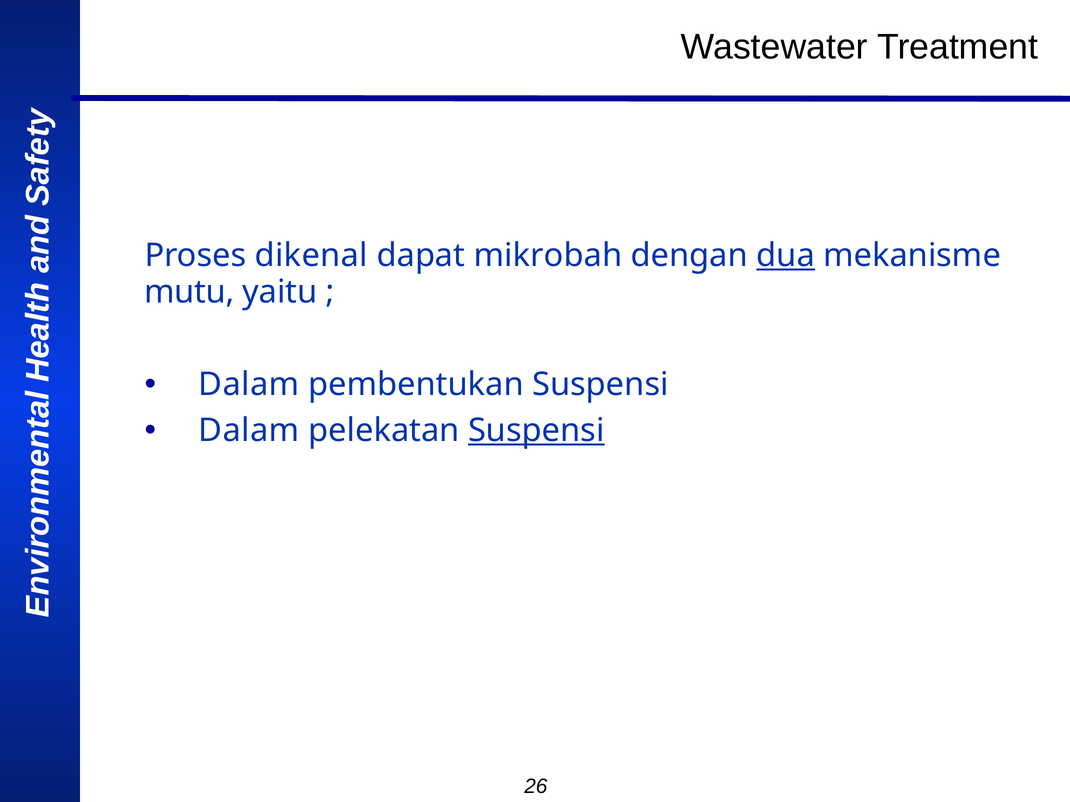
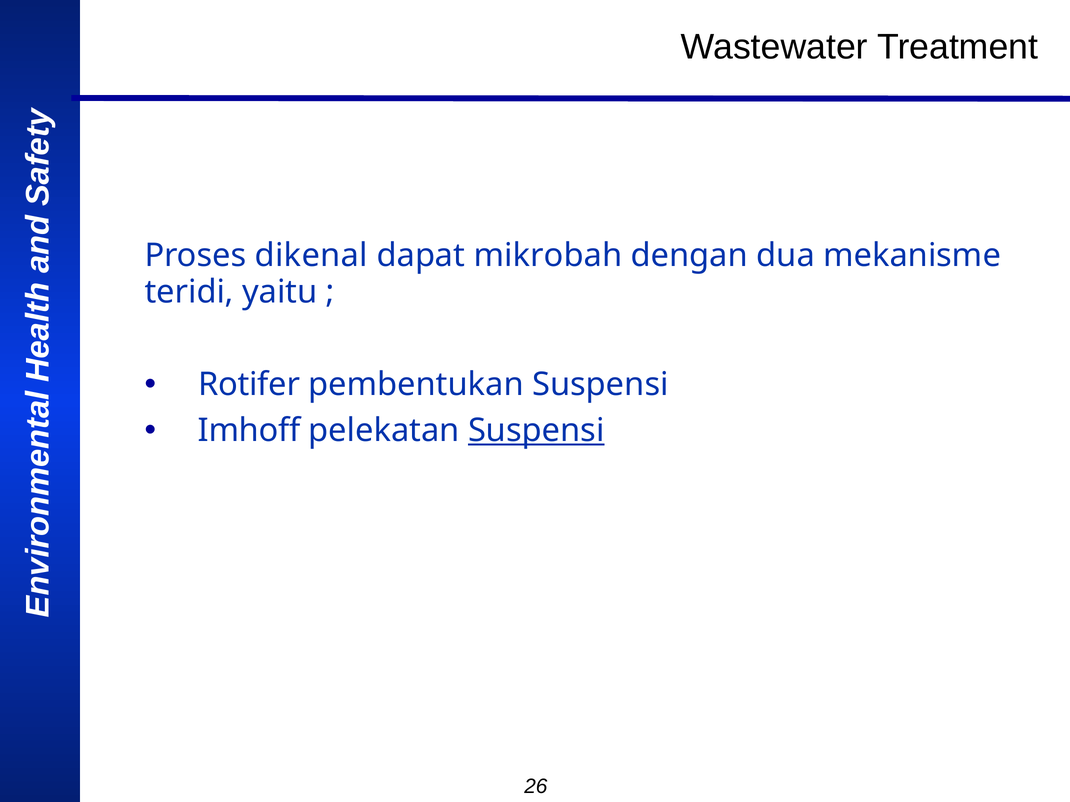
dua underline: present -> none (786, 256)
mutu: mutu -> teridi (189, 292)
Dalam: Dalam -> Rotifer (249, 384)
Dalam: Dalam -> Imhoff (249, 431)
